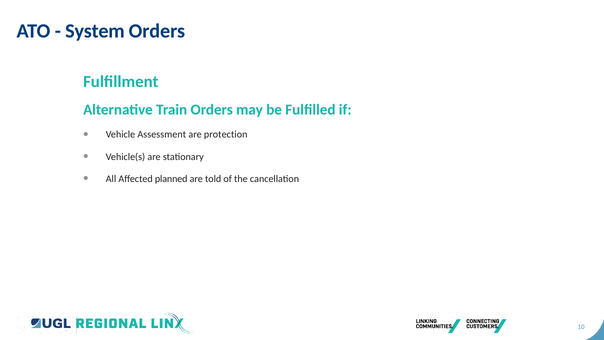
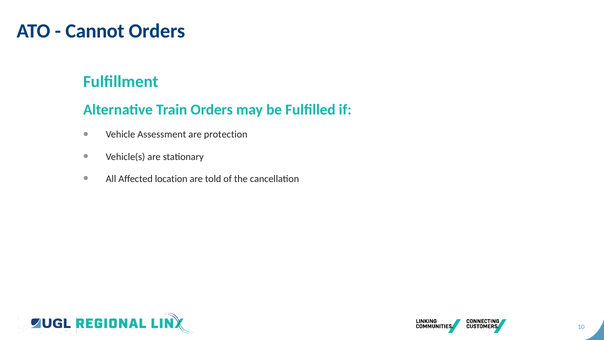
System: System -> Cannot (95, 31)
planned: planned -> location (171, 179)
